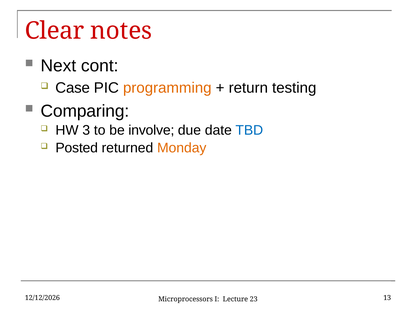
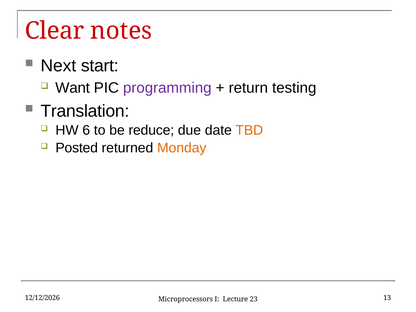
cont: cont -> start (100, 66)
Case: Case -> Want (73, 88)
programming colour: orange -> purple (167, 88)
Comparing: Comparing -> Translation (85, 111)
3: 3 -> 6 (86, 130)
involve: involve -> reduce (151, 130)
TBD colour: blue -> orange (249, 130)
